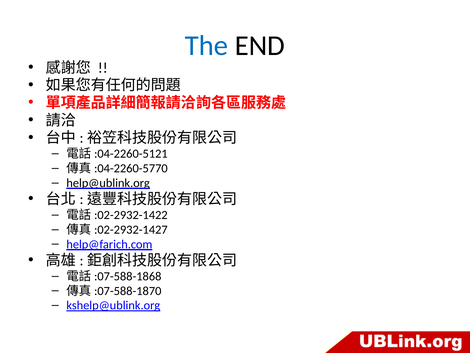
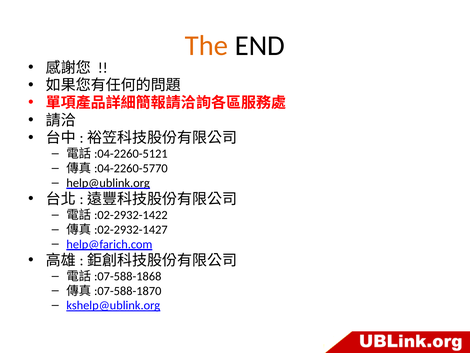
The colour: blue -> orange (207, 45)
